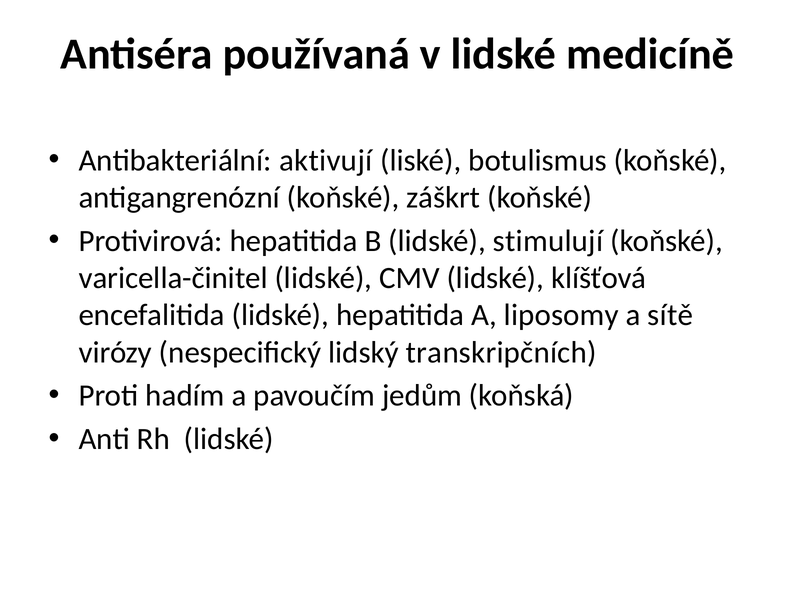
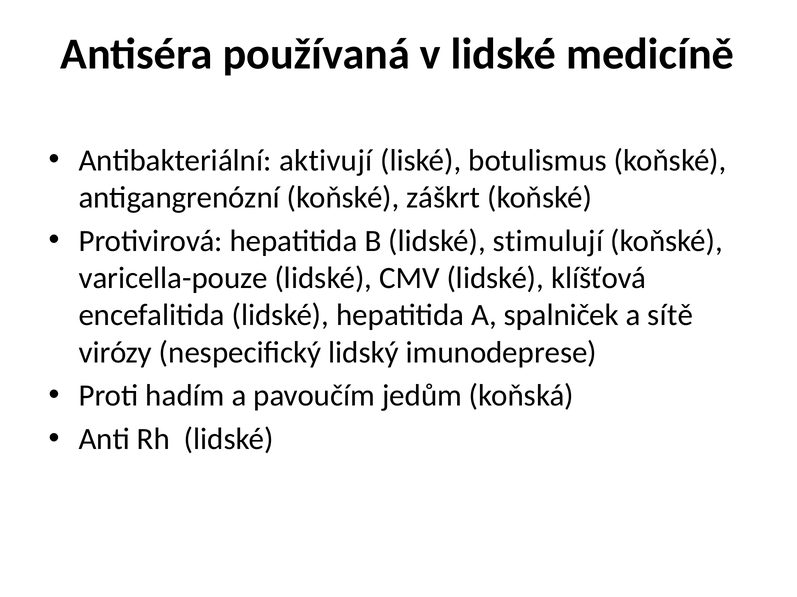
varicella-činitel: varicella-činitel -> varicella-pouze (173, 278)
liposomy: liposomy -> spalniček (561, 316)
transkripčních: transkripčních -> imunodeprese (501, 353)
